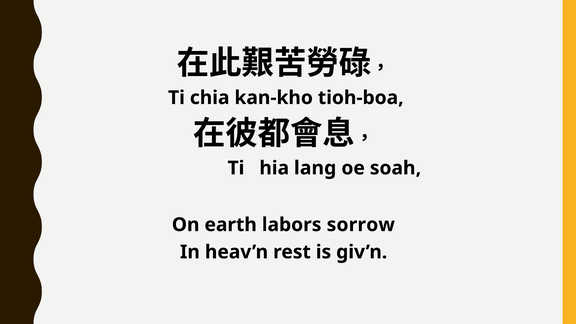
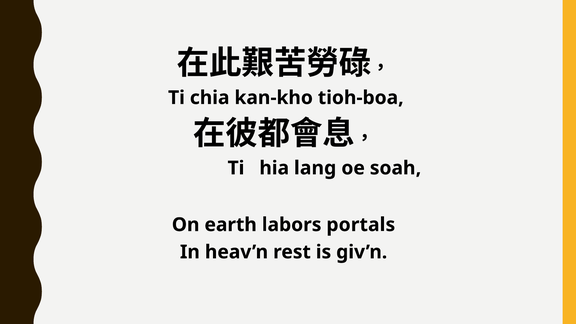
sorrow: sorrow -> portals (361, 225)
